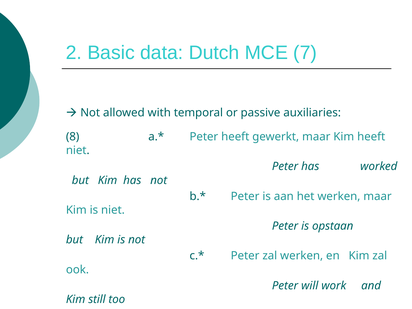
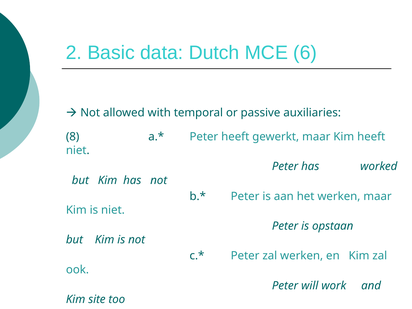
7: 7 -> 6 (305, 53)
still: still -> site (97, 299)
